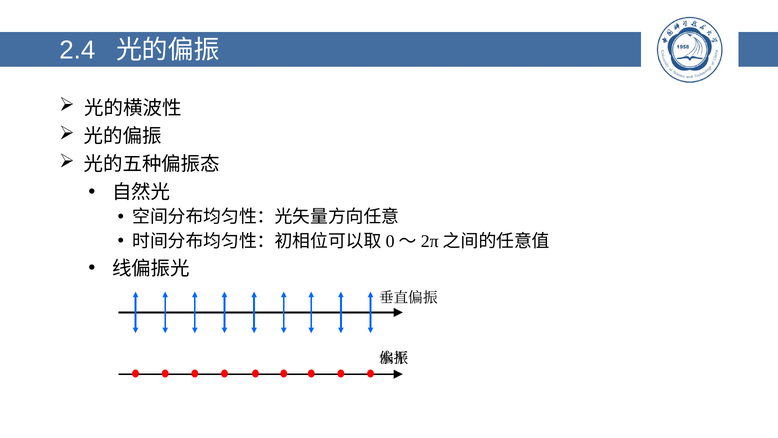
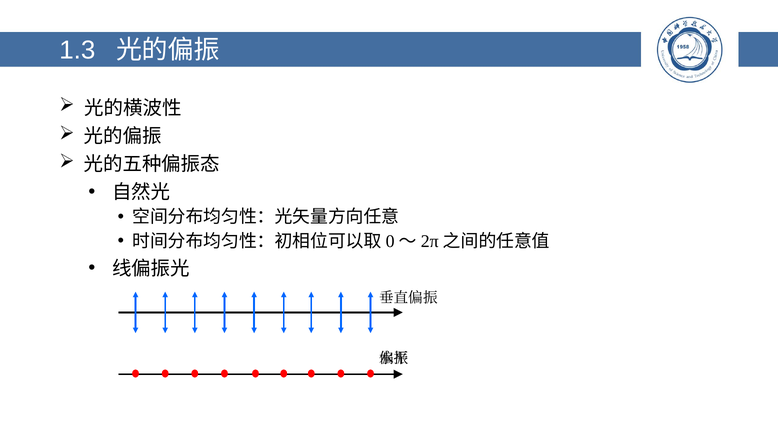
2.4: 2.4 -> 1.3 (77, 50)
